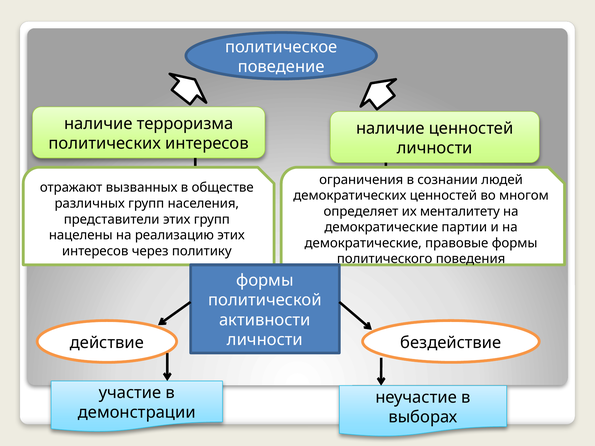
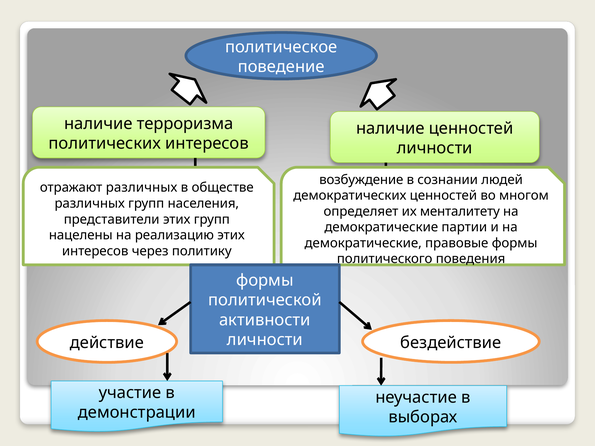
ограничения: ограничения -> возбуждение (361, 180)
отражают вызванных: вызванных -> различных (142, 188)
